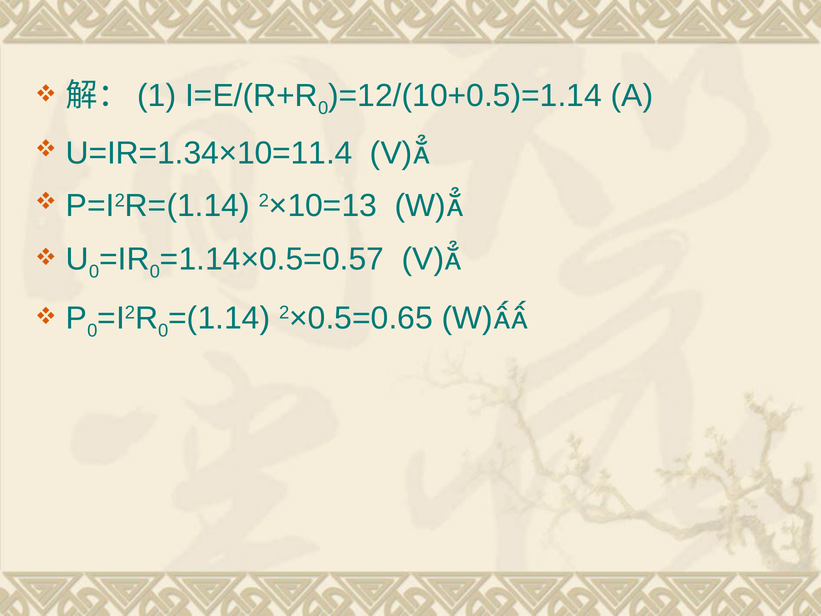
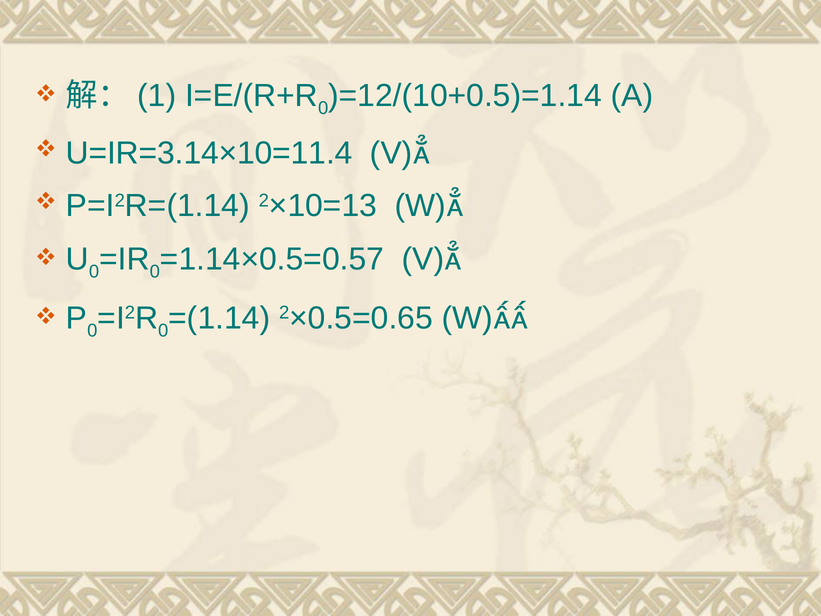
U=IR=1.34×10=11.4: U=IR=1.34×10=11.4 -> U=IR=3.14×10=11.4 (209, 153)
